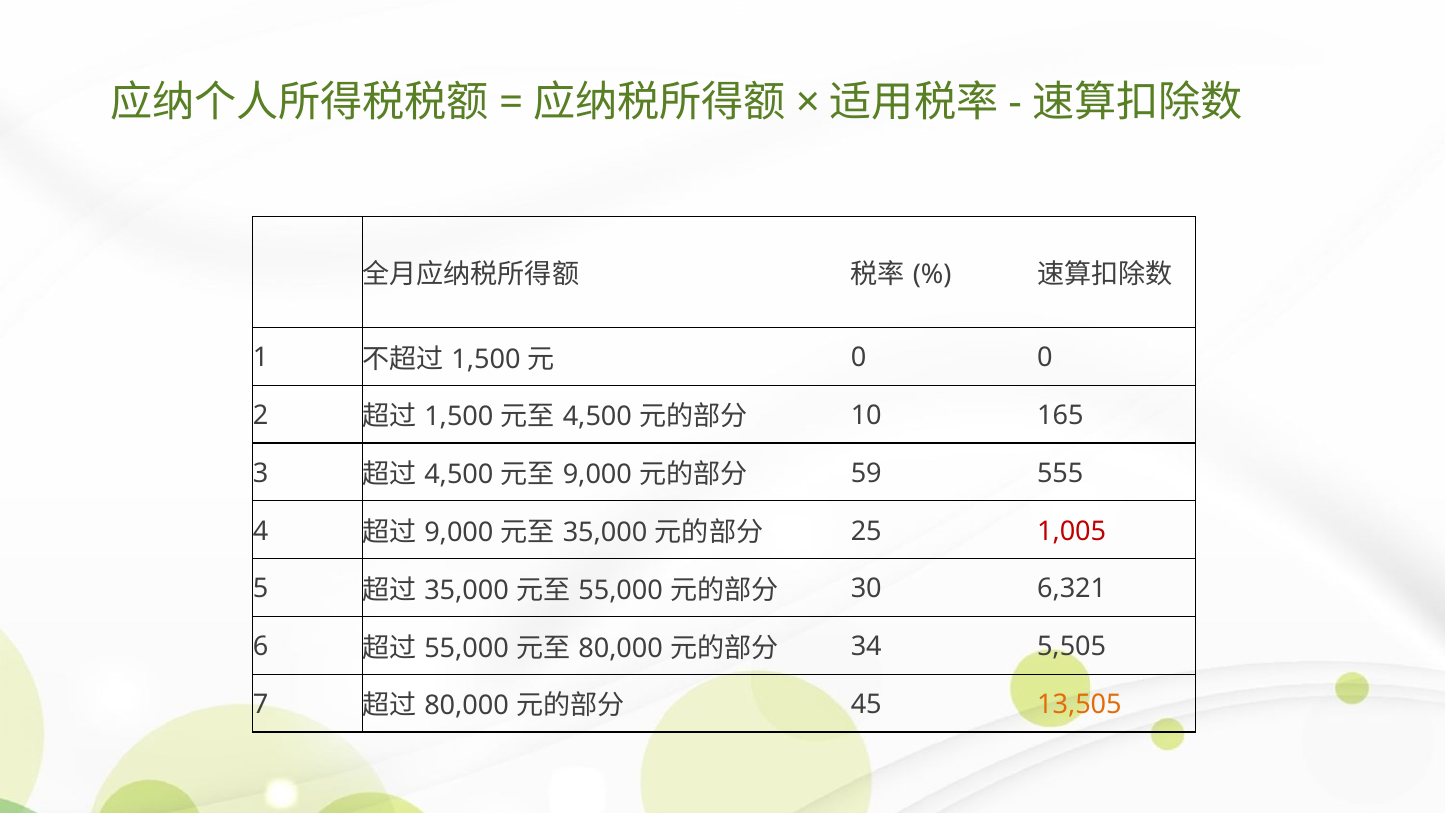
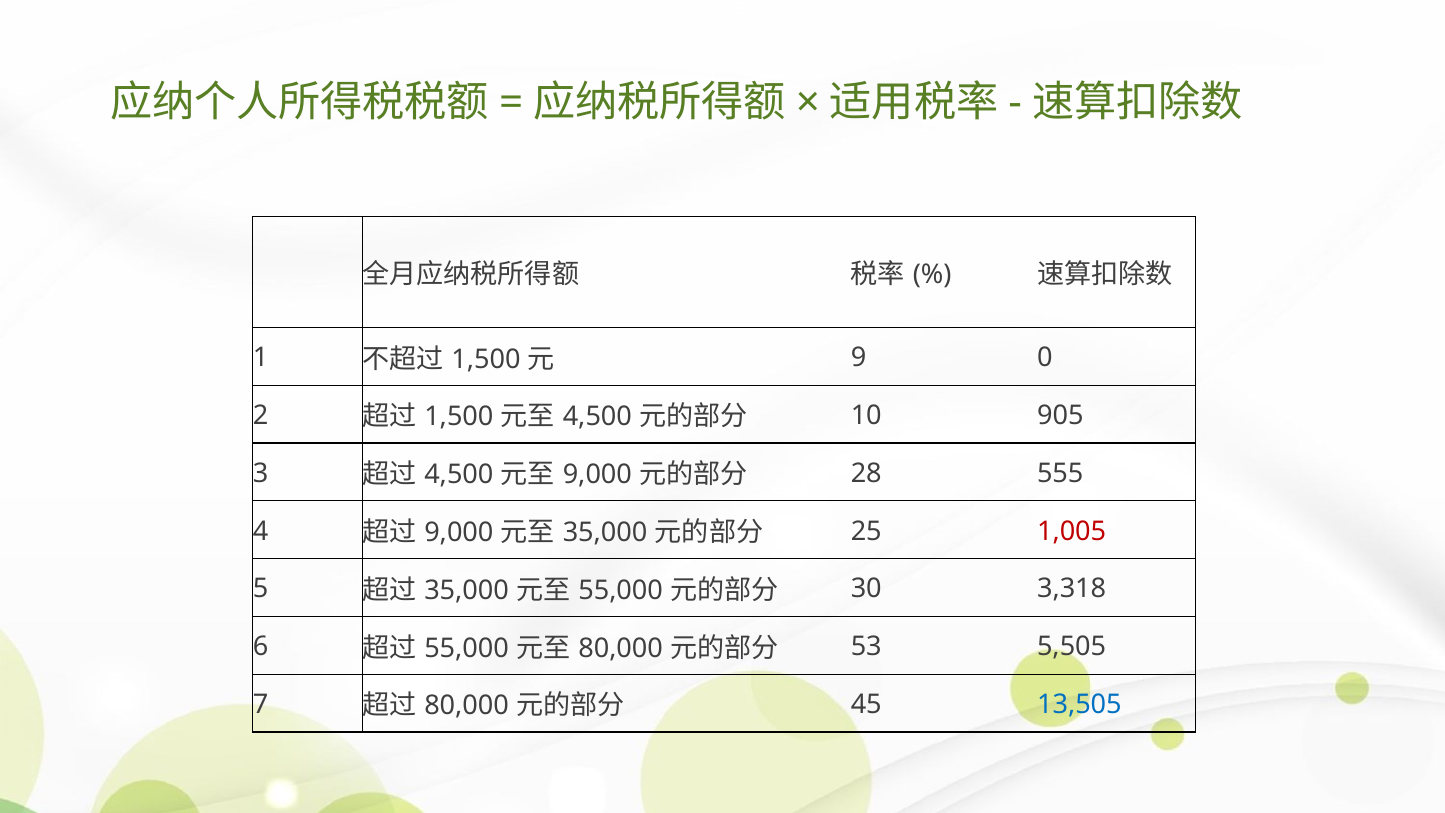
0: 0 -> 9 (859, 358)
165: 165 -> 905 (1060, 416)
59: 59 -> 28 (866, 473)
6,321: 6,321 -> 3,318 (1072, 589)
34: 34 -> 53 (866, 647)
13,505 colour: orange -> blue (1079, 705)
